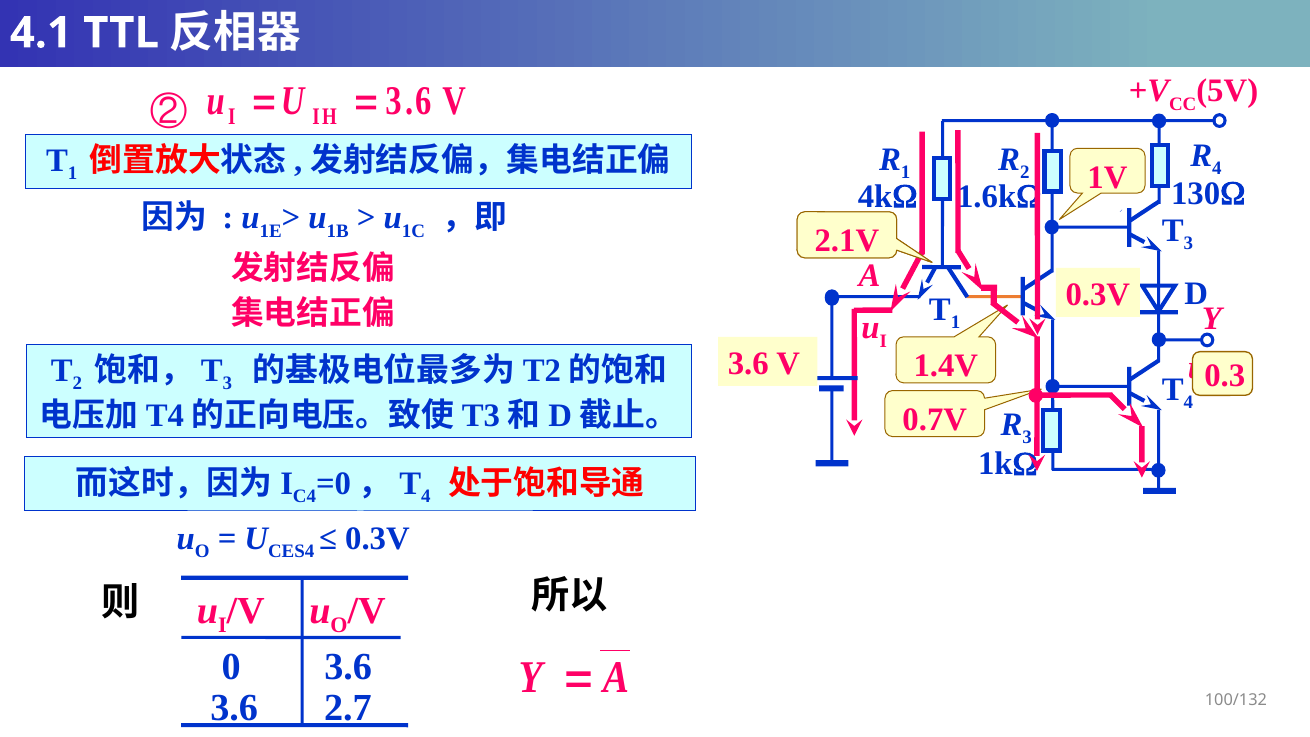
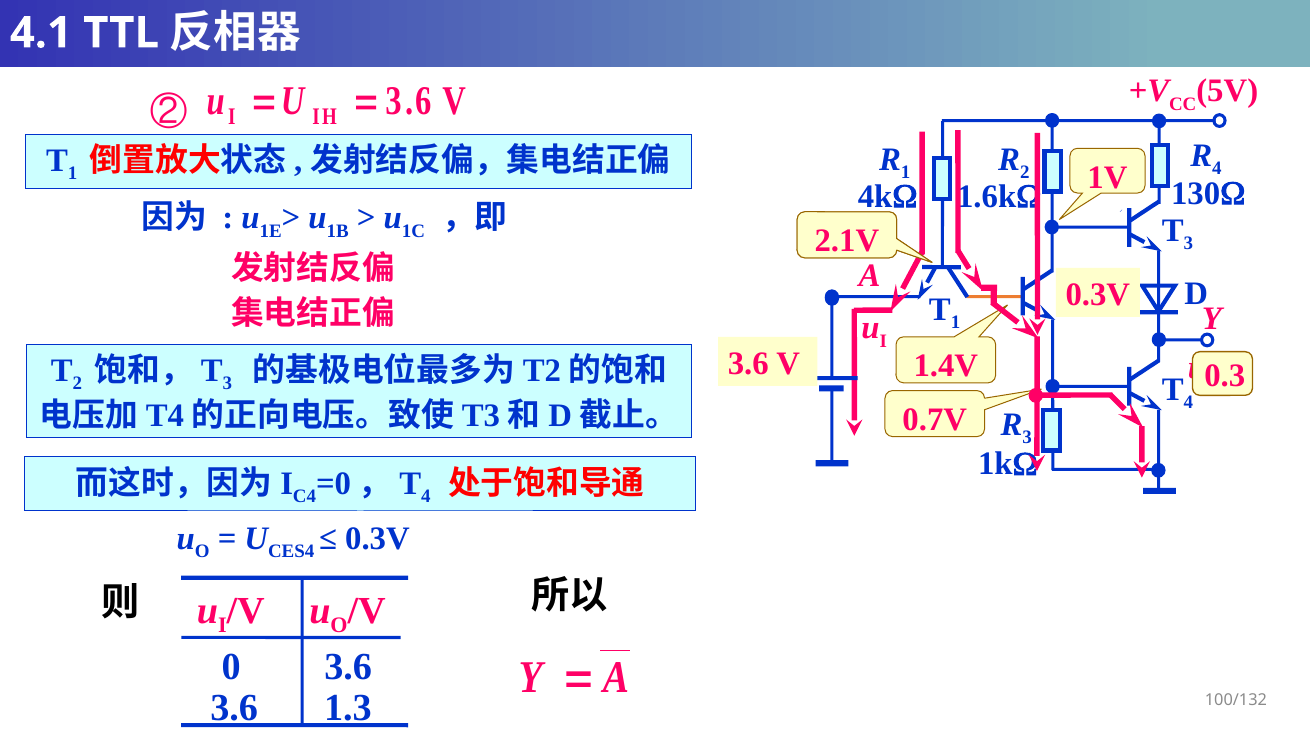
2.7: 2.7 -> 1.3 (348, 708)
